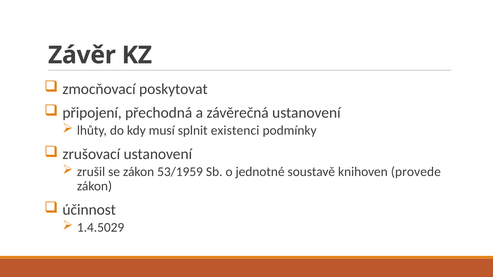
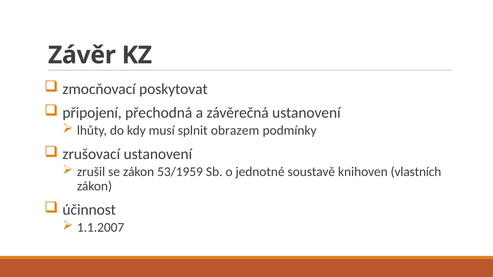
existenci: existenci -> obrazem (235, 131)
provede: provede -> vlastních (416, 172)
1.4.5029: 1.4.5029 -> 1.1.2007 (101, 228)
